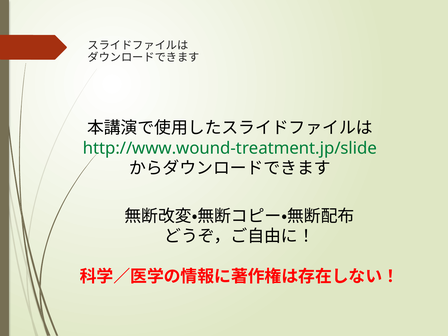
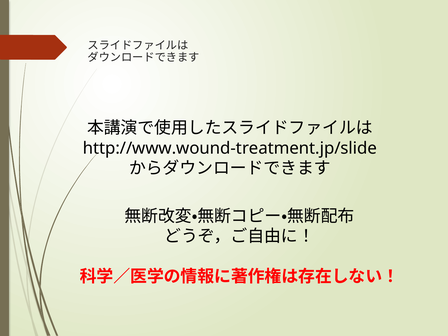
http://www.wound-treatment.jp/slide colour: green -> black (230, 148)
